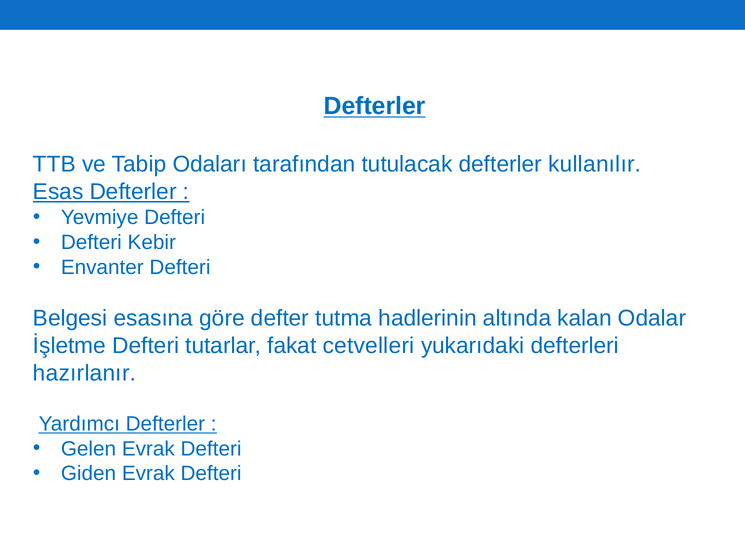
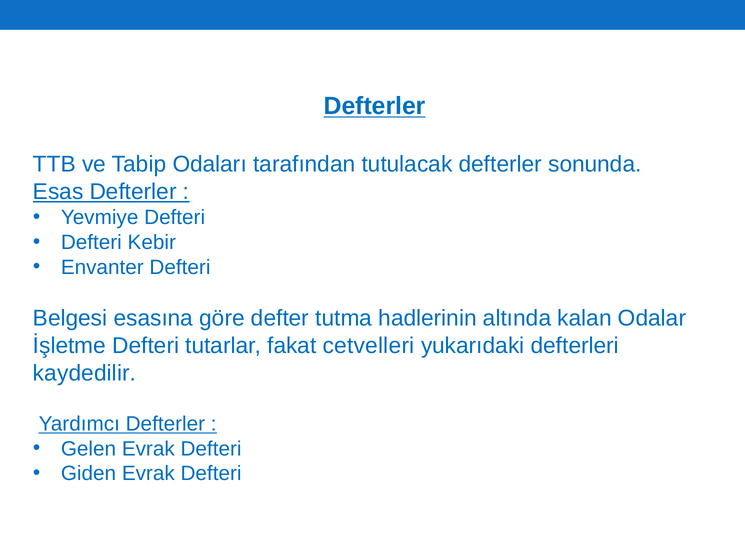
kullanılır: kullanılır -> sonunda (595, 164)
hazırlanır: hazırlanır -> kaydedilir (85, 373)
